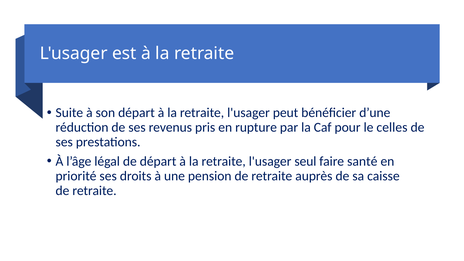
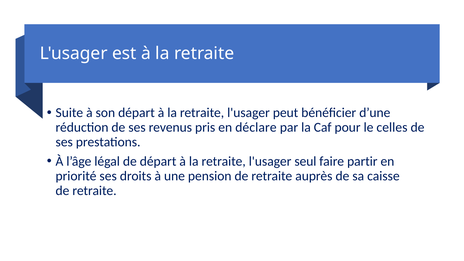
rupture: rupture -> déclare (256, 127)
santé: santé -> partir (362, 161)
